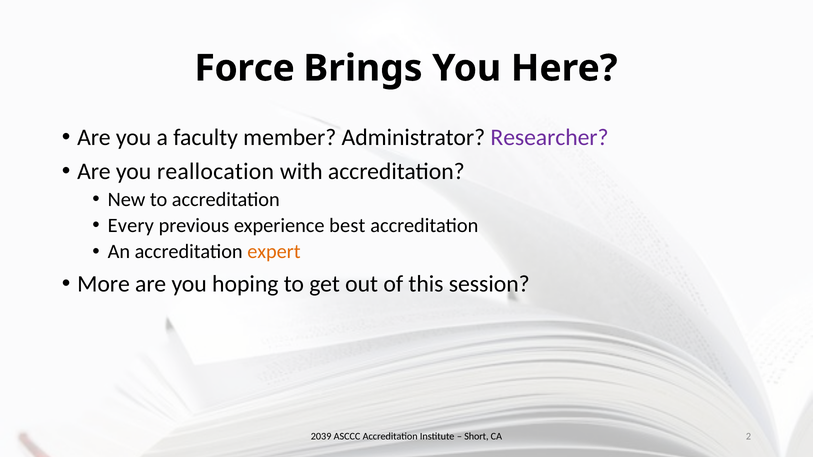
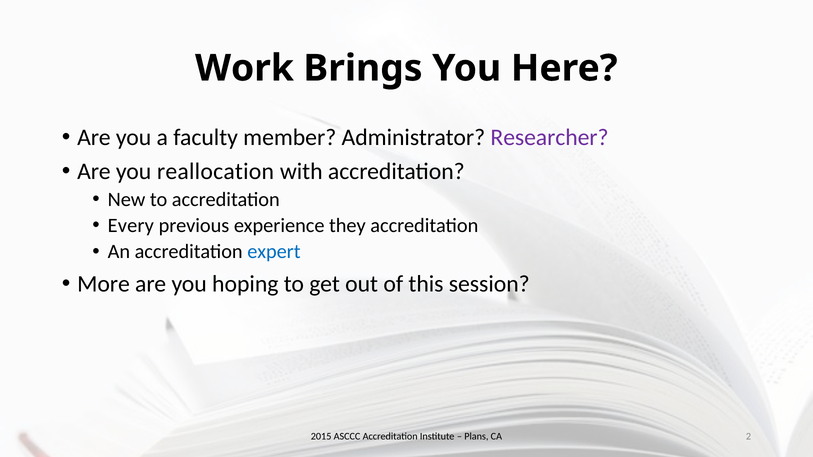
Force: Force -> Work (244, 68)
best: best -> they (347, 226)
expert colour: orange -> blue (274, 252)
2039: 2039 -> 2015 (321, 437)
Short: Short -> Plans (476, 437)
